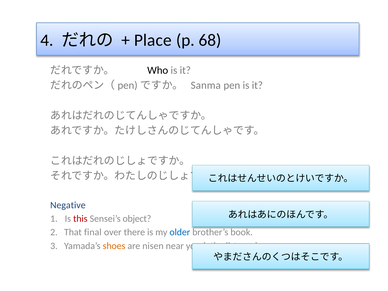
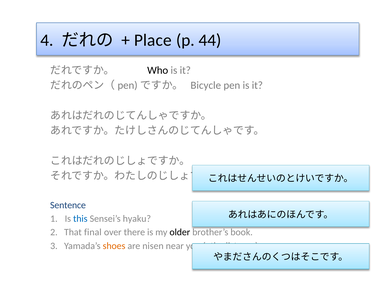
68: 68 -> 44 (210, 40)
Sanma: Sanma -> Bicycle (206, 85)
Negative: Negative -> Sentence (68, 205)
this colour: red -> blue (80, 219)
object: object -> hyaku (137, 219)
older colour: blue -> black (180, 232)
